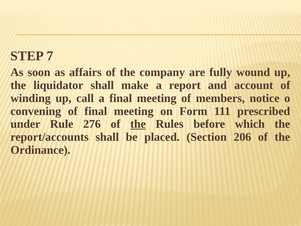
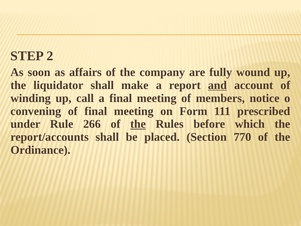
7: 7 -> 2 (50, 56)
and underline: none -> present (217, 85)
276: 276 -> 266 (92, 124)
206: 206 -> 770 (242, 137)
